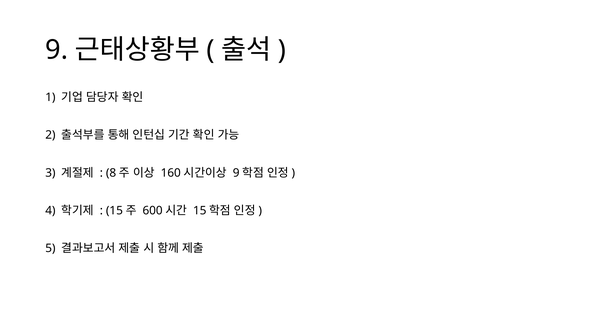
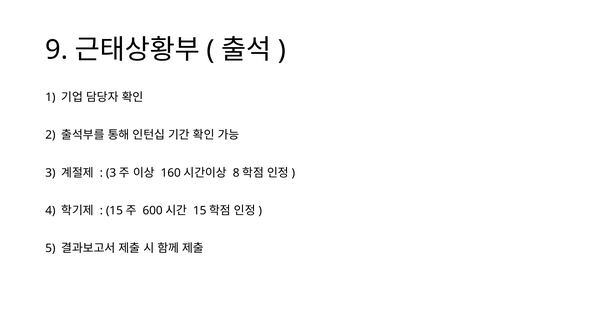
8: 8 -> 3 (111, 173)
9: 9 -> 8 (236, 173)
